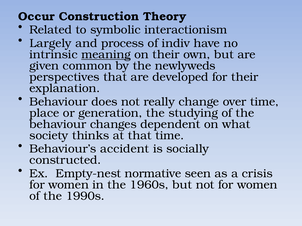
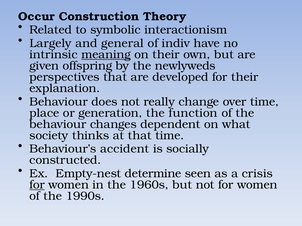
process: process -> general (122, 43)
common: common -> offspring (87, 66)
studying: studying -> function (193, 113)
normative: normative -> determine (153, 174)
for underline: none -> present (37, 185)
